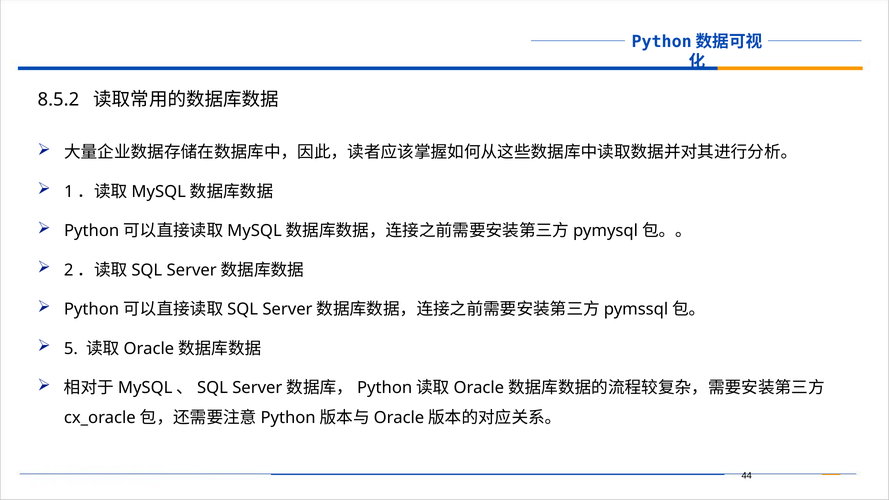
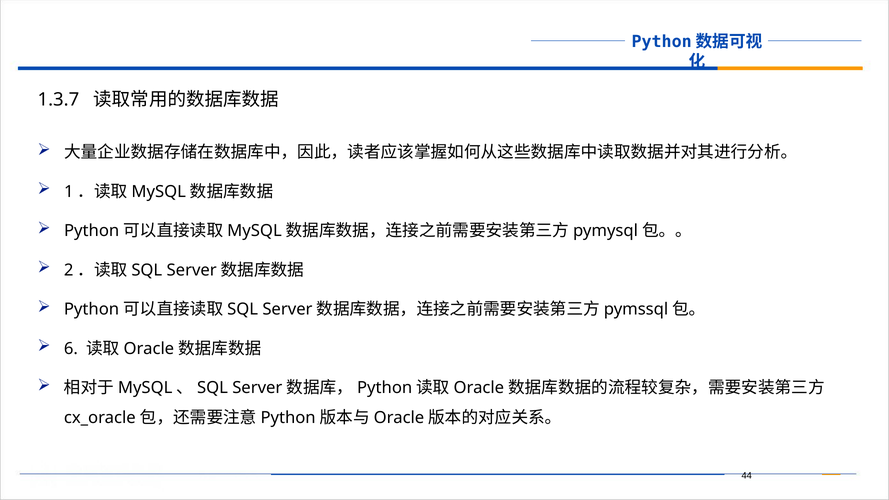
8.5.2: 8.5.2 -> 1.3.7 (58, 100)
5: 5 -> 6 (71, 349)
